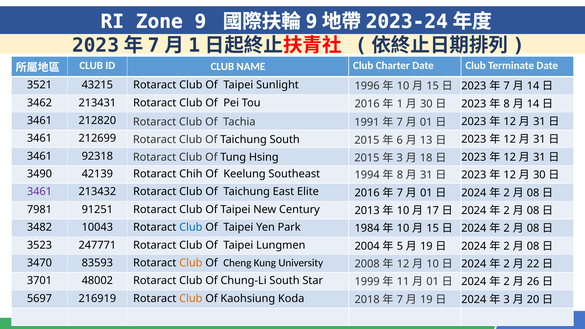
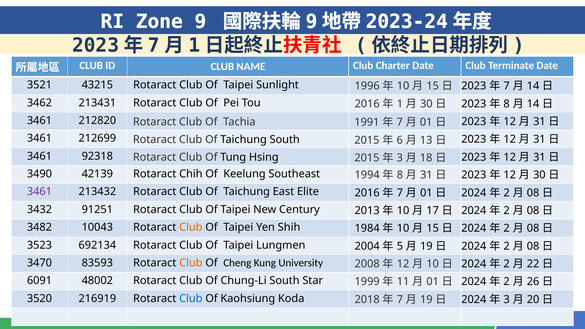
7981: 7981 -> 3432 (39, 210)
Club colour: blue -> orange (191, 227)
Park: Park -> Shih (289, 227)
247771: 247771 -> 692134 (97, 245)
3701: 3701 -> 6091 (39, 281)
5697: 5697 -> 3520 (39, 298)
Club colour: orange -> blue (191, 298)
